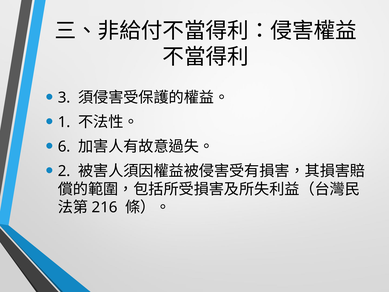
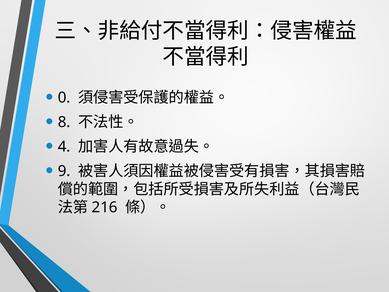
3: 3 -> 0 (64, 98)
1: 1 -> 8 (64, 122)
6: 6 -> 4 (64, 146)
2: 2 -> 9 (64, 171)
